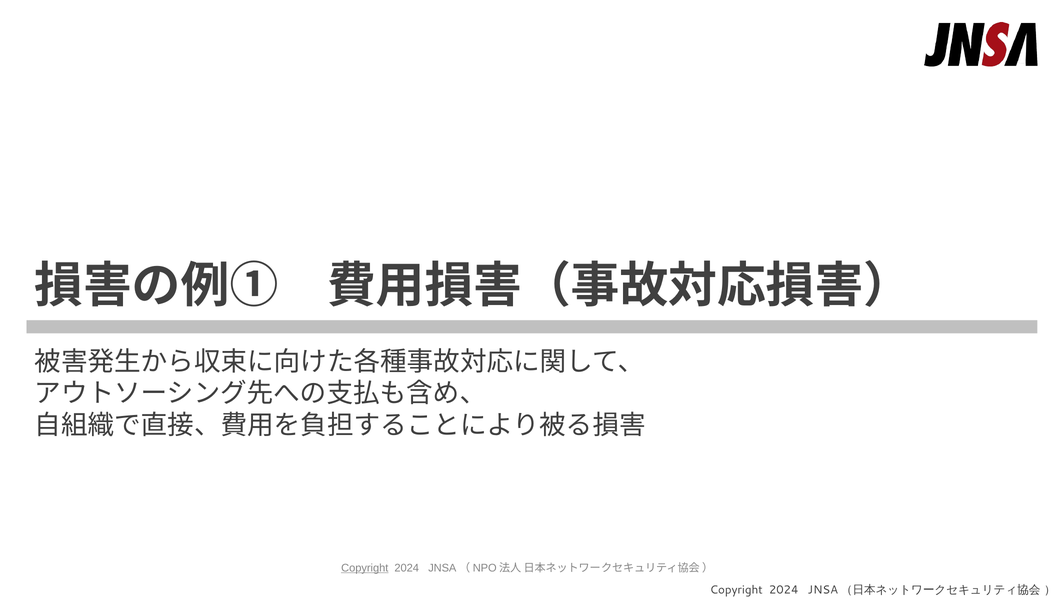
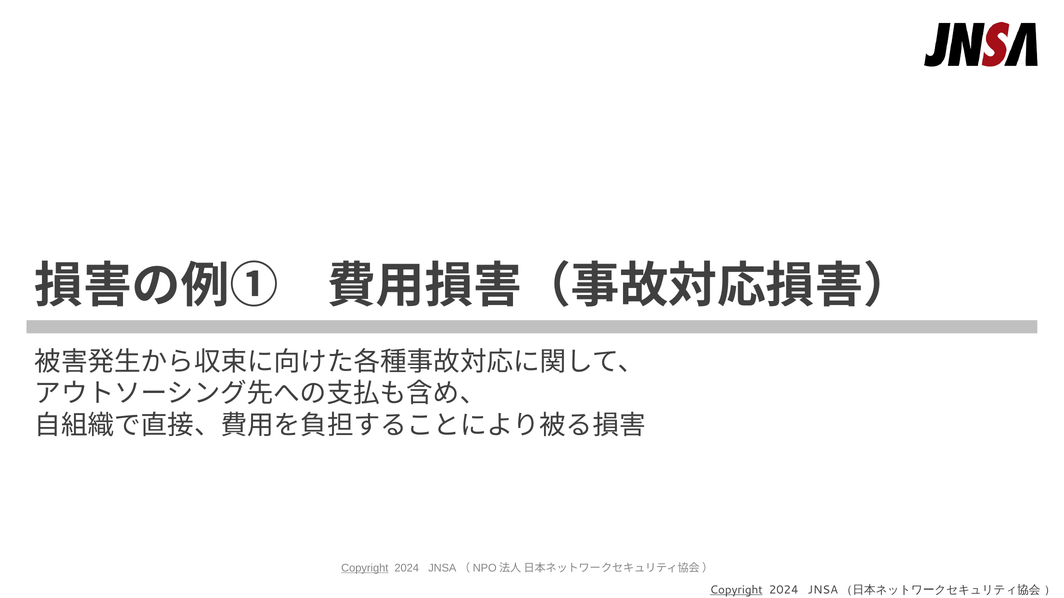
Copyright underline: none -> present (736, 590)
